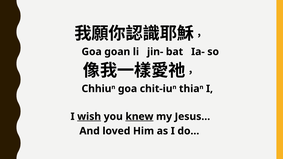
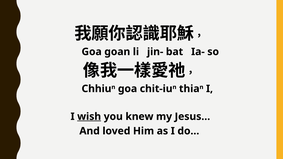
knew underline: present -> none (139, 117)
